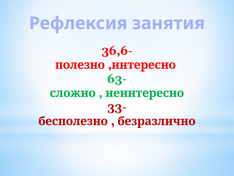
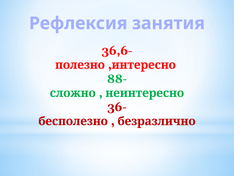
63-: 63- -> 88- (117, 79)
33-: 33- -> 36- (117, 107)
